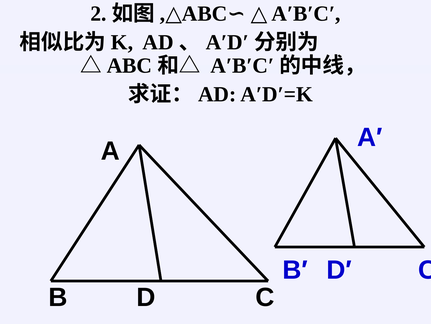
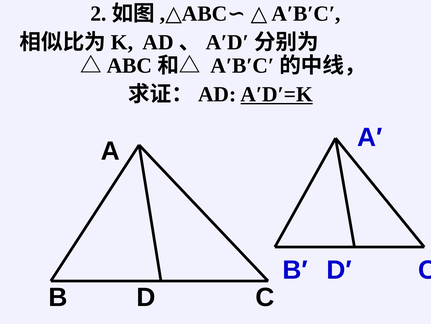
A′D′=K underline: none -> present (277, 94)
